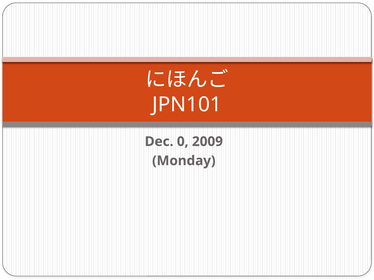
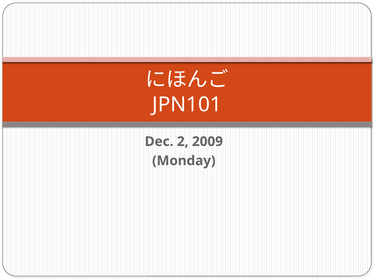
0: 0 -> 2 (183, 142)
